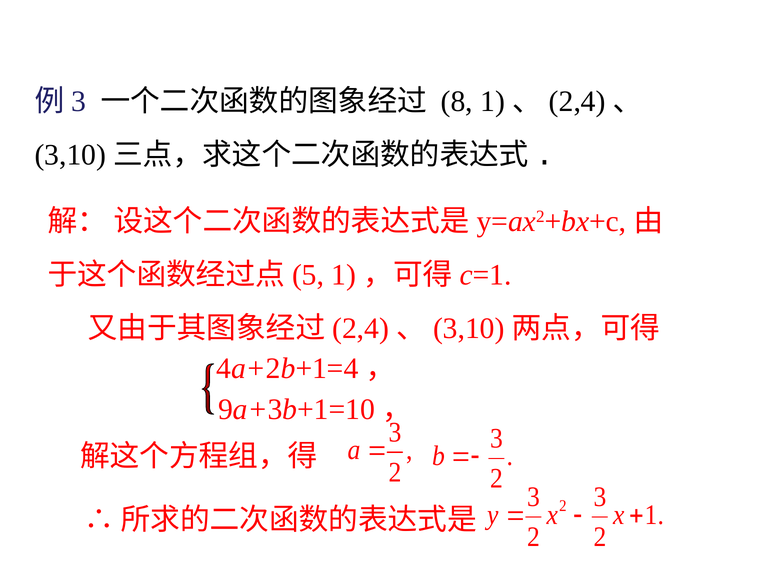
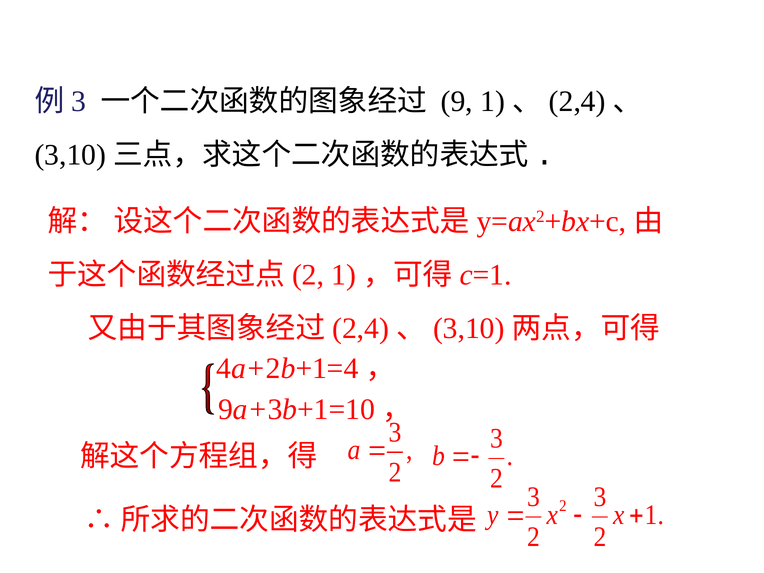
8: 8 -> 9 (457, 101)
5: 5 -> 2 (308, 275)
